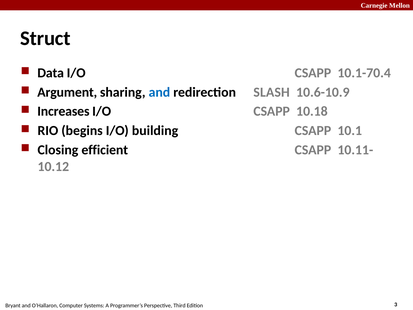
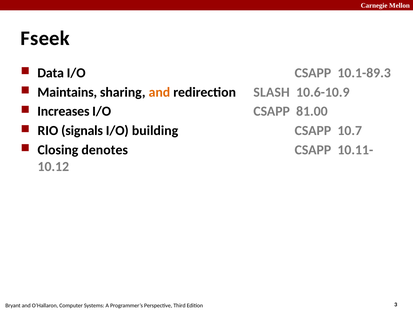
Struct: Struct -> Fseek (45, 38)
10.1-70.4: 10.1-70.4 -> 10.1-89.3 (364, 73)
Argument: Argument -> Maintains (67, 92)
and colour: blue -> orange (159, 92)
10.18: 10.18 -> 81.00 (312, 111)
begins: begins -> signals (82, 131)
10.1: 10.1 -> 10.7 (350, 131)
efficient: efficient -> denotes (105, 150)
